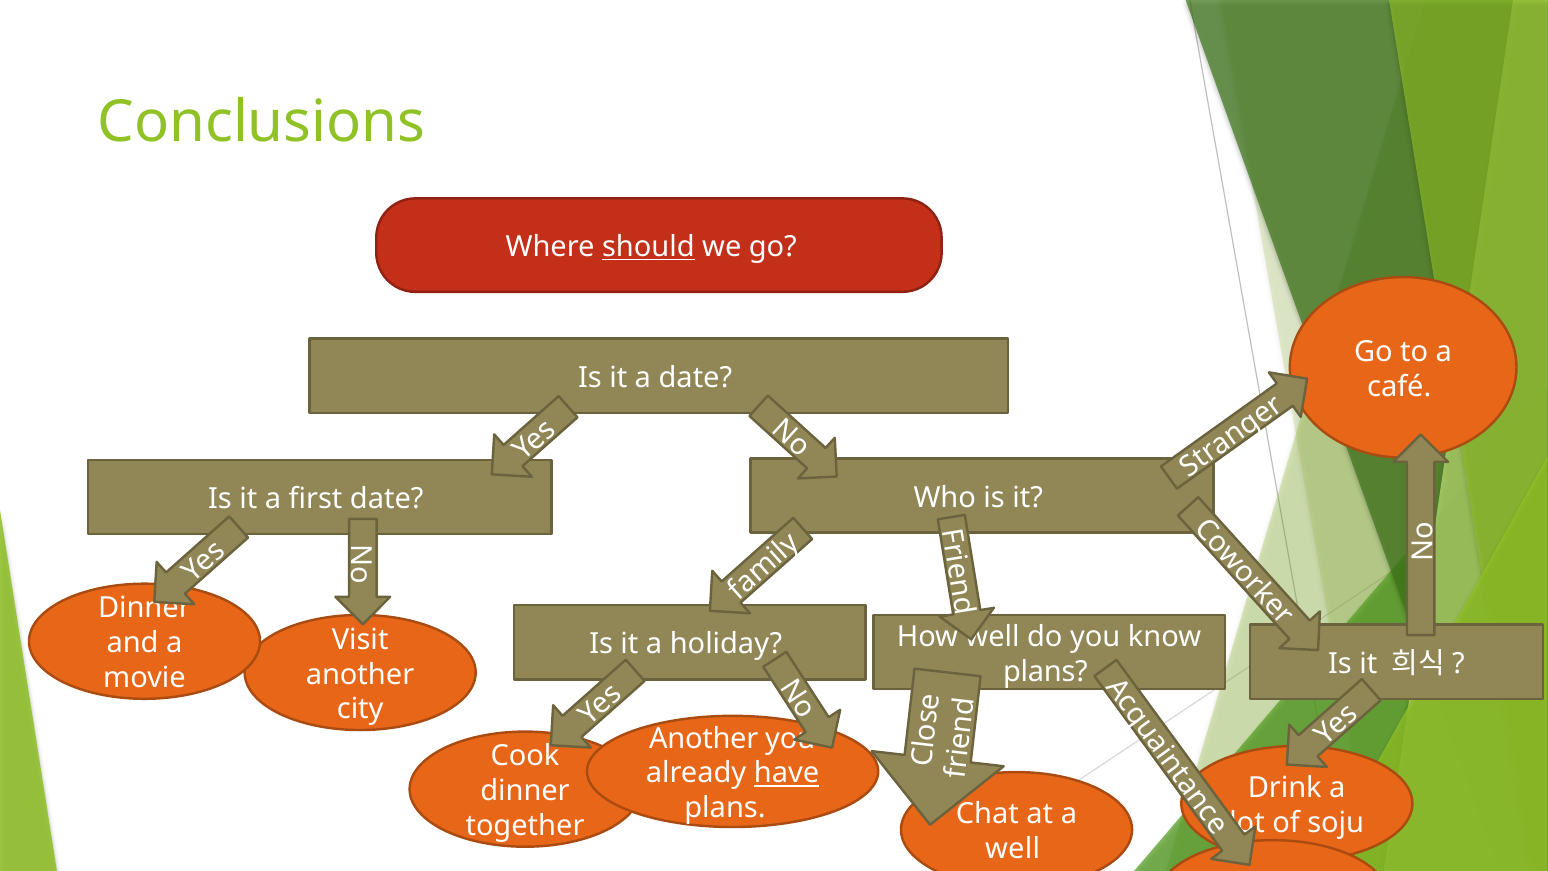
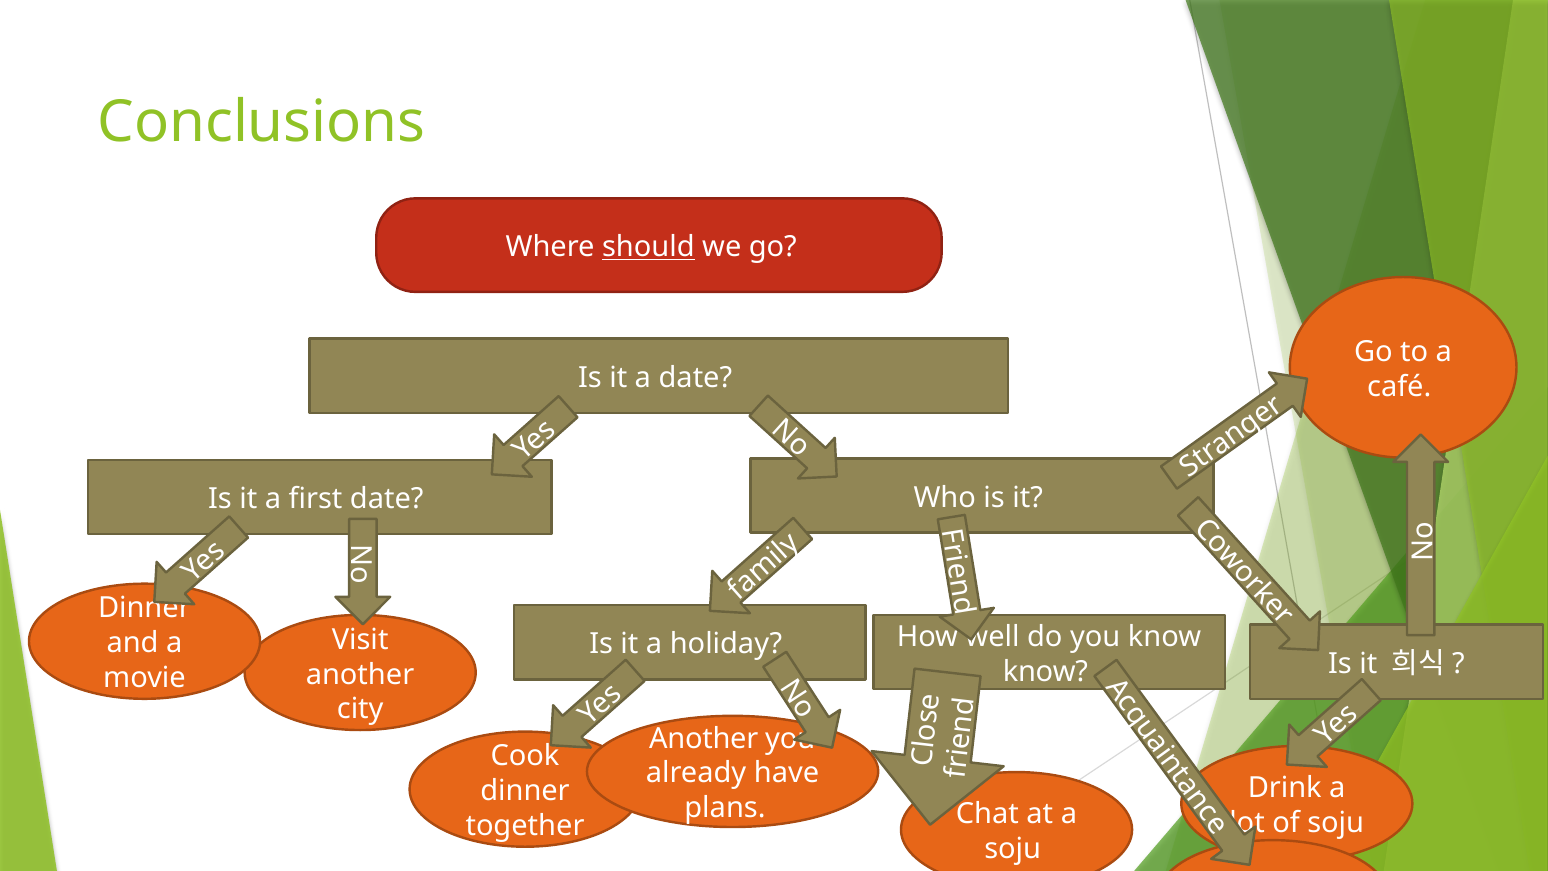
plans: plans -> know (1045, 671)
have underline: present -> none (787, 773)
well: well -> soju (1013, 849)
